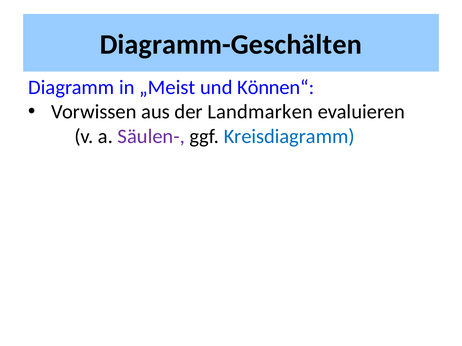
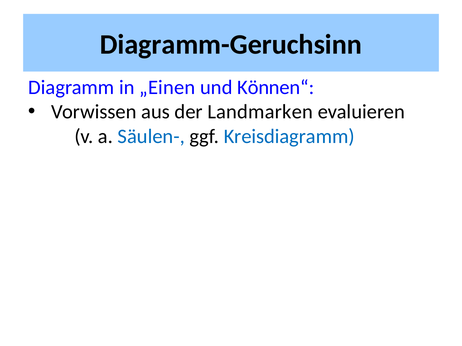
Diagramm-Geschälten: Diagramm-Geschälten -> Diagramm-Geruchsinn (231, 45)
„Meist: „Meist -> „Einen (167, 87)
Säulen- colour: purple -> blue (151, 137)
